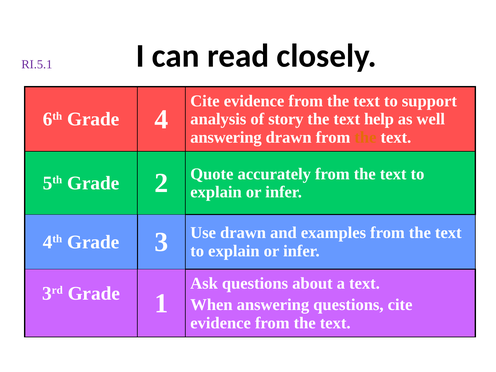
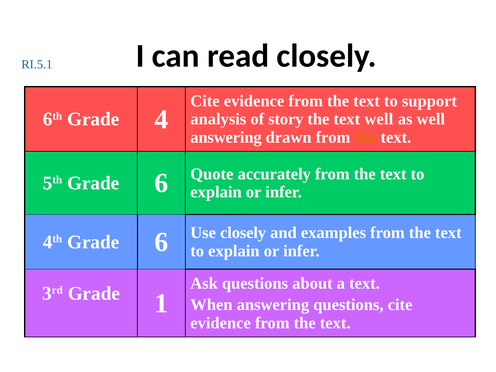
RI.5.1 colour: purple -> blue (37, 64)
text help: help -> well (379, 119)
5th Grade 2: 2 -> 6 (161, 183)
4th Grade 3: 3 -> 6 (161, 242)
Use drawn: drawn -> closely (243, 233)
